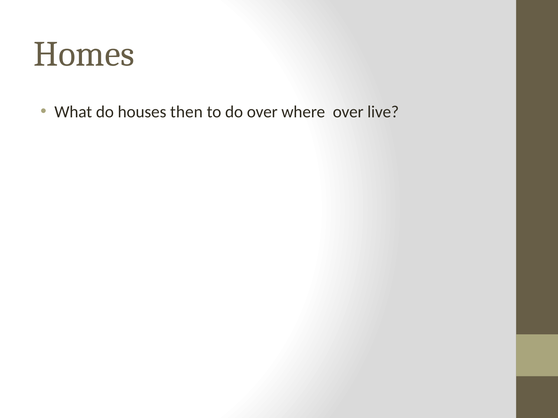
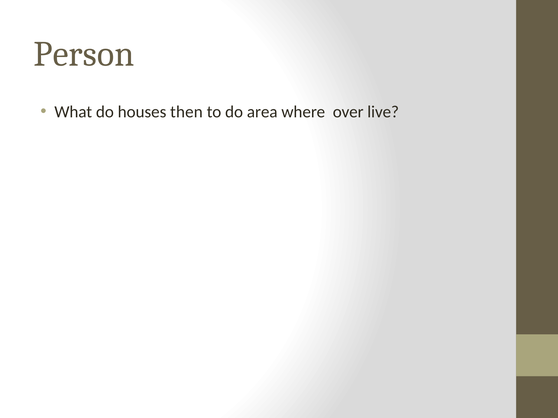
Homes: Homes -> Person (84, 54)
do over: over -> area (262, 112)
